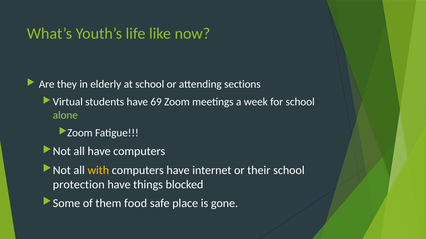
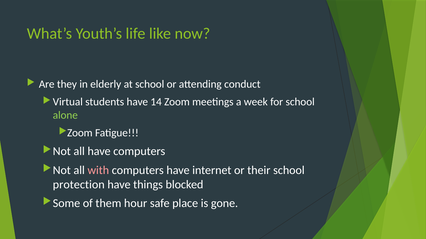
sections: sections -> conduct (242, 85)
69: 69 -> 14 (156, 102)
with colour: yellow -> pink (98, 171)
food: food -> hour (136, 204)
